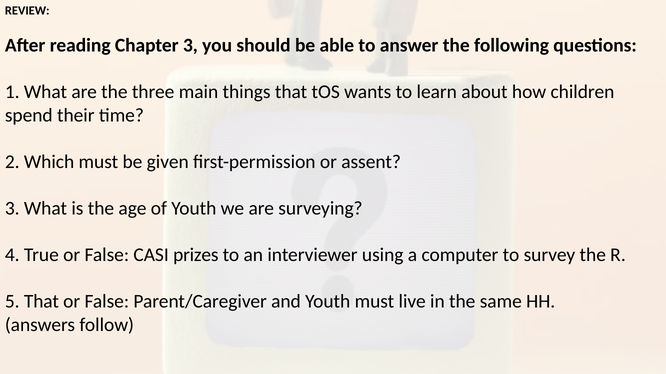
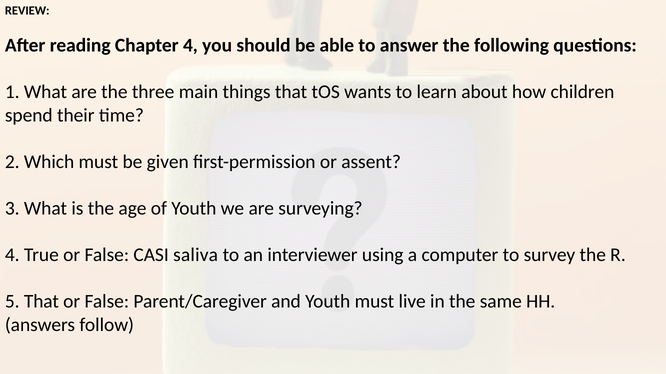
Chapter 3: 3 -> 4 (190, 45)
prizes: prizes -> saliva (196, 255)
